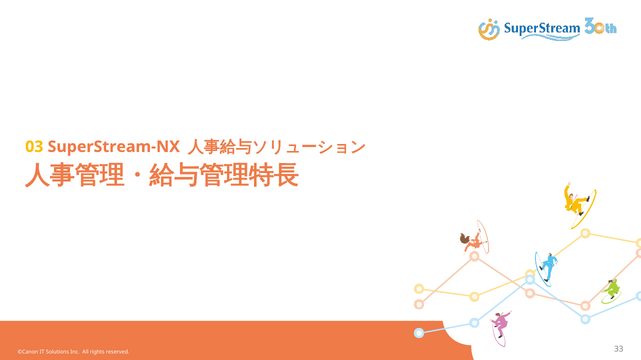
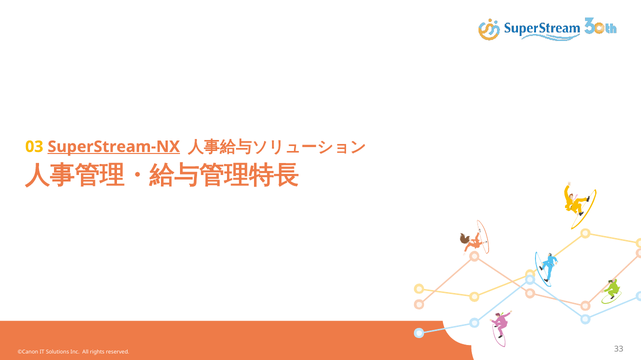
SuperStream-NX underline: none -> present (114, 147)
